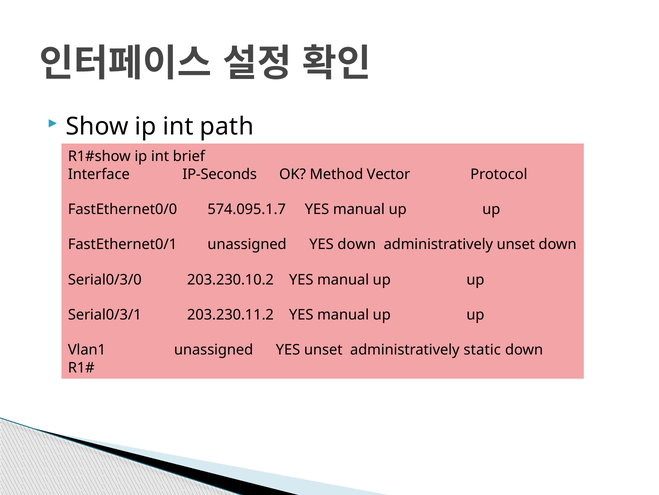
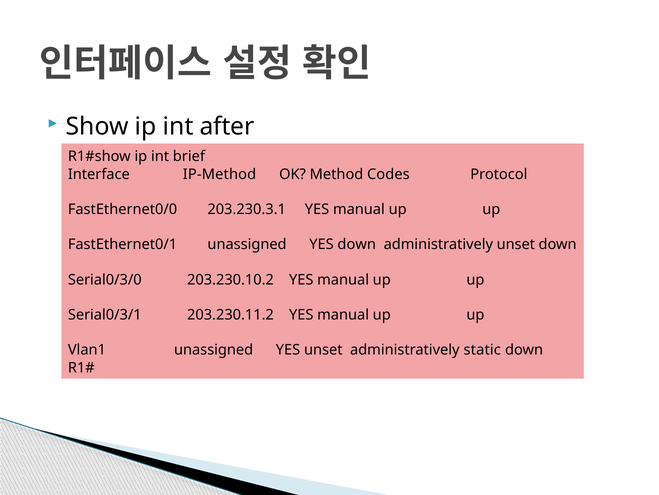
path: path -> after (227, 127)
IP-Seconds: IP-Seconds -> IP-Method (220, 174)
Vector: Vector -> Codes (388, 174)
574.095.1.7: 574.095.1.7 -> 203.230.3.1 (247, 209)
